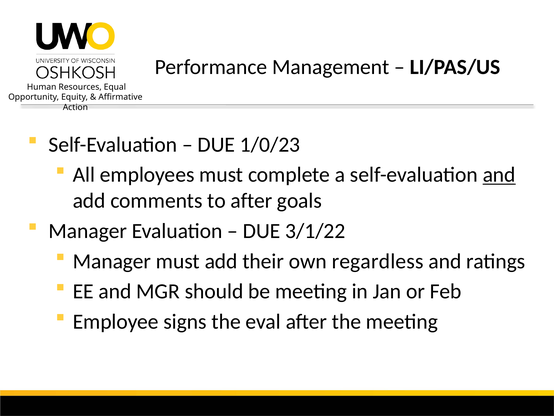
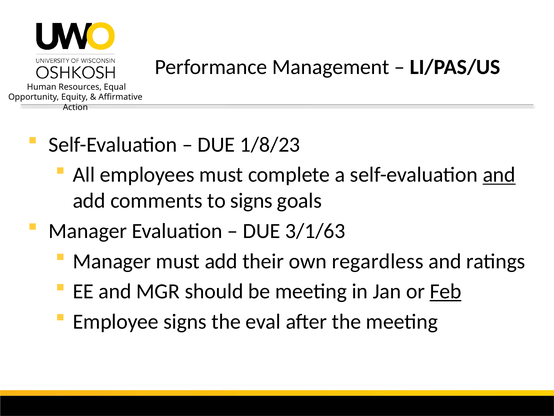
1/0/23: 1/0/23 -> 1/8/23 (270, 144)
to after: after -> signs (251, 201)
3/1/22: 3/1/22 -> 3/1/63 (315, 231)
Feb underline: none -> present (446, 291)
